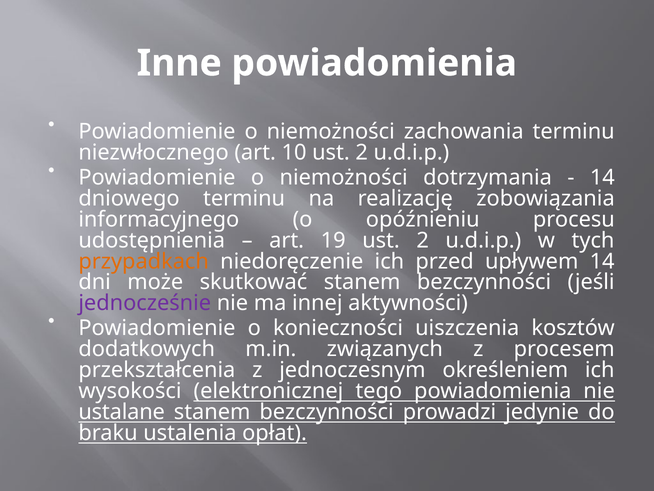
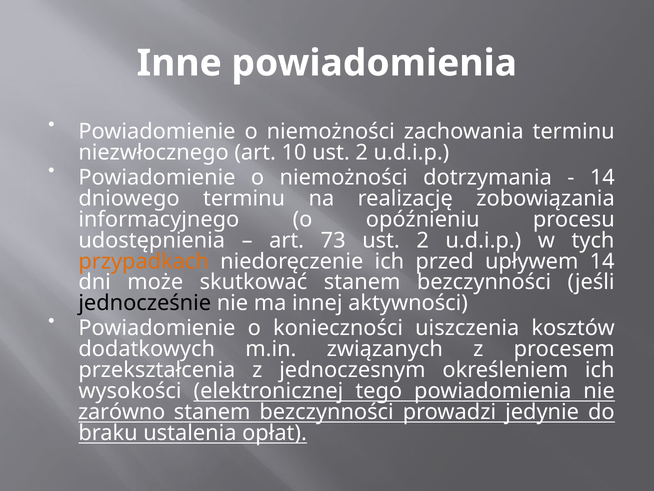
19: 19 -> 73 (333, 240)
jednocześnie colour: purple -> black (145, 303)
ustalane: ustalane -> zarówno (122, 412)
